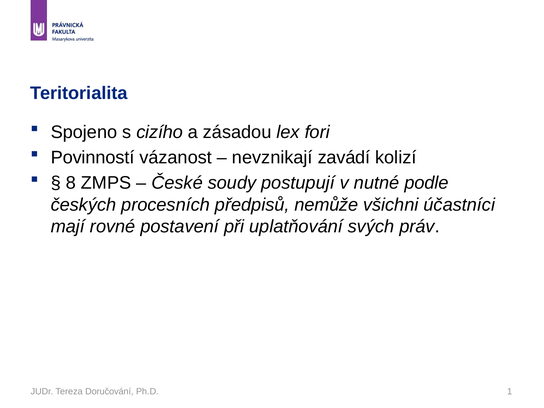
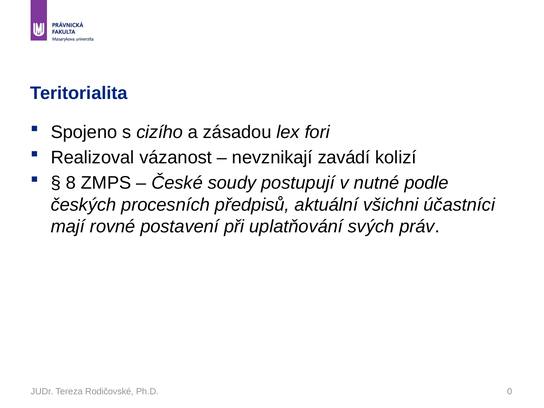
Povinností: Povinností -> Realizoval (93, 158)
nemůže: nemůže -> aktuální (326, 205)
Doručování: Doručování -> Rodičovské (109, 391)
1: 1 -> 0 (510, 391)
